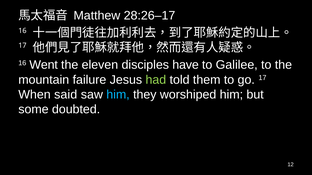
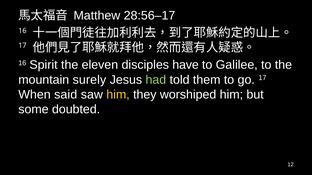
28:26–17: 28:26–17 -> 28:56–17 (150, 16)
Went: Went -> Spirit (44, 65)
failure: failure -> surely (89, 80)
him colour: light blue -> yellow (118, 95)
